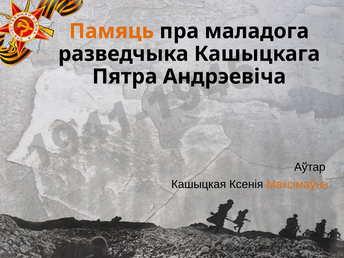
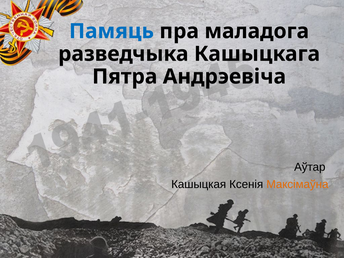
Памяць colour: orange -> blue (111, 31)
